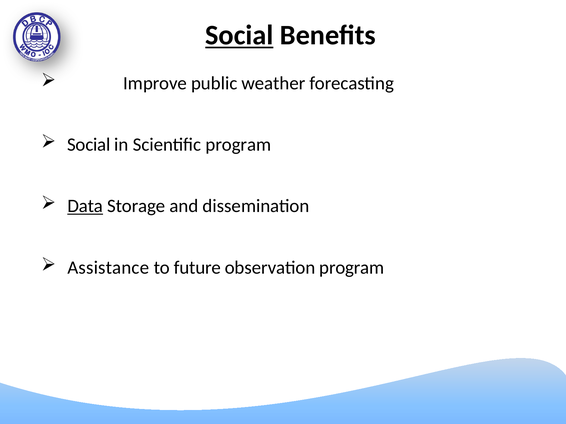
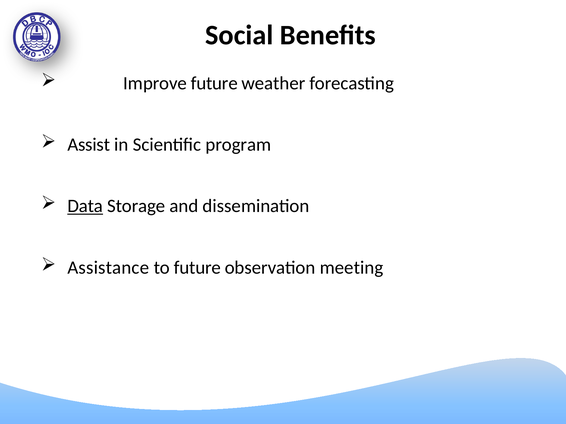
Social underline: present -> none (239, 35)
Improve public: public -> future (214, 83)
Social: Social -> Assist (89, 145)
observation program: program -> meeting (352, 268)
